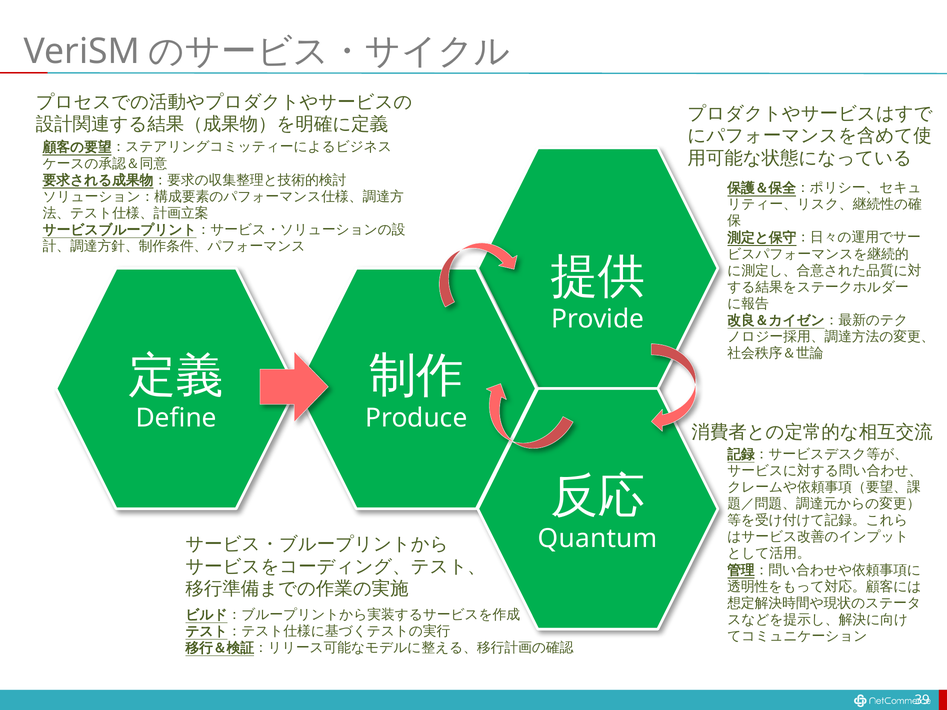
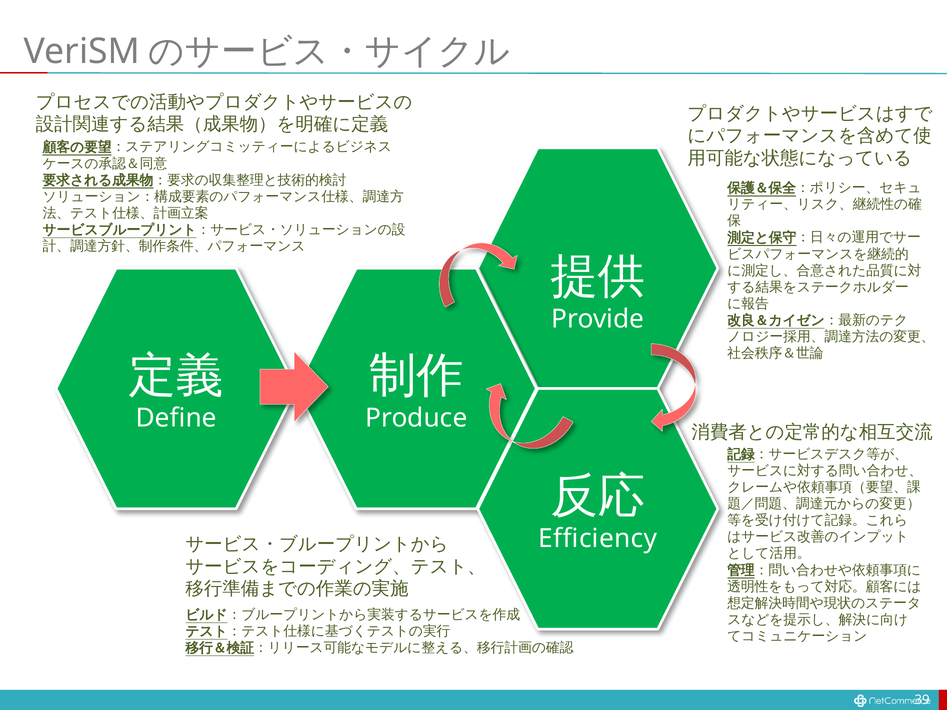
Quantum: Quantum -> Efficiency (598, 539)
